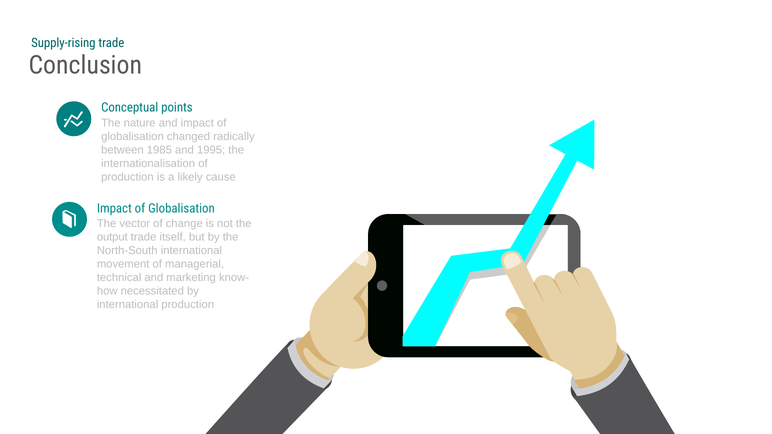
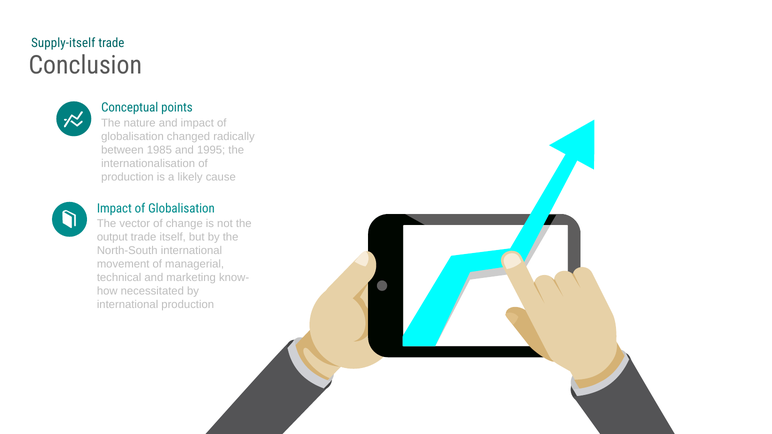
Supply-rising: Supply-rising -> Supply-itself (63, 43)
